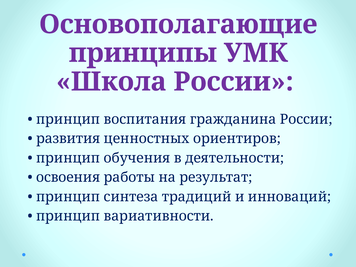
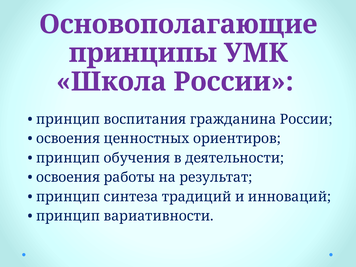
развития: развития -> освоения (68, 139)
